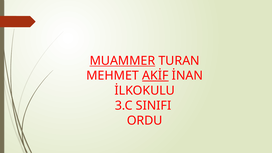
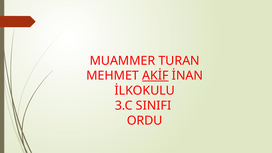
MUAMMER underline: present -> none (122, 61)
